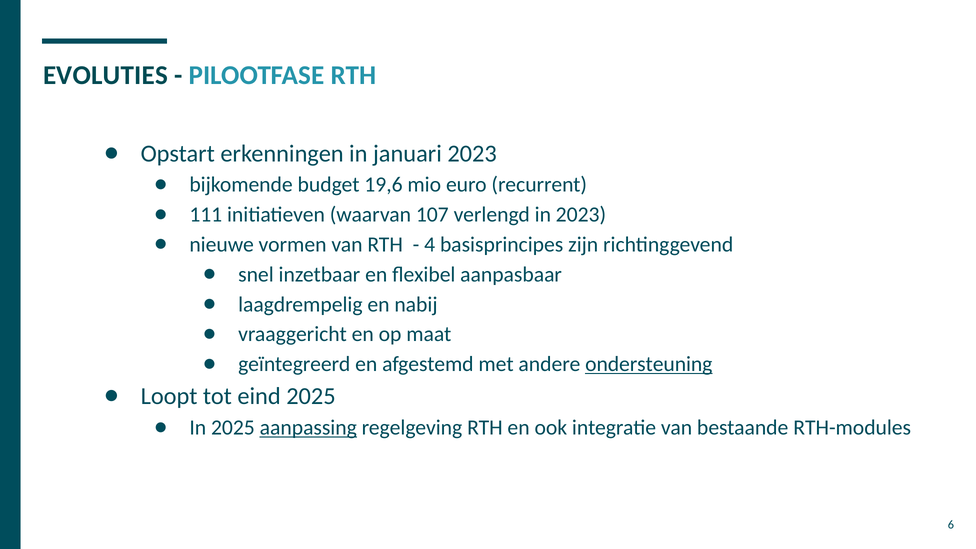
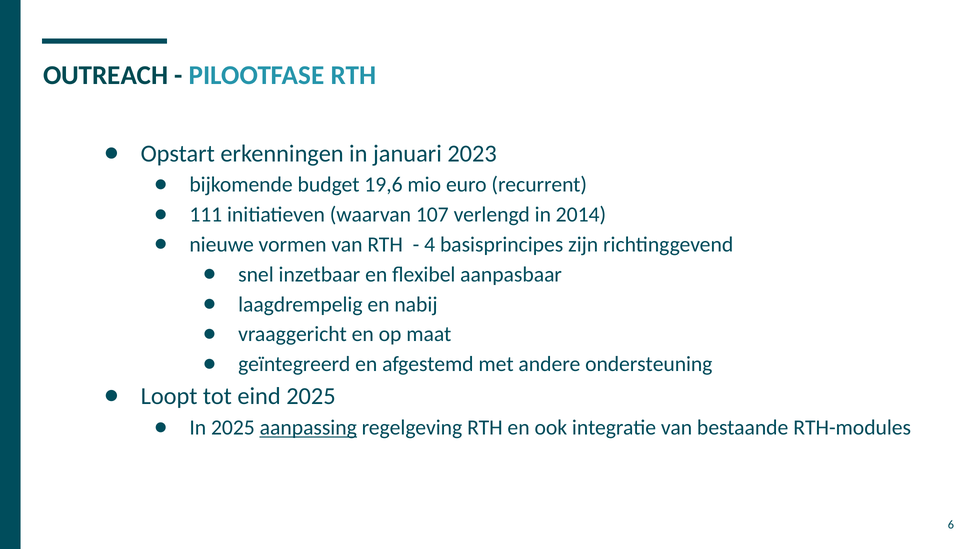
EVOLUTIES: EVOLUTIES -> OUTREACH (106, 75)
in 2023: 2023 -> 2014 (581, 215)
ondersteuning underline: present -> none (649, 364)
